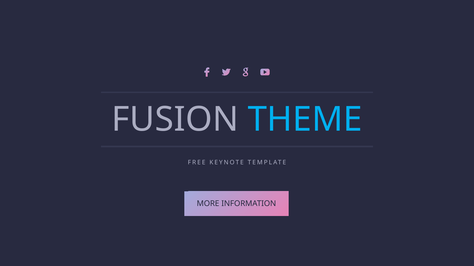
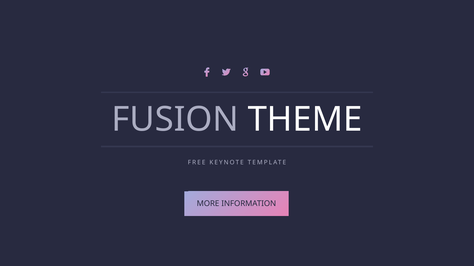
THEME colour: light blue -> white (305, 120)
